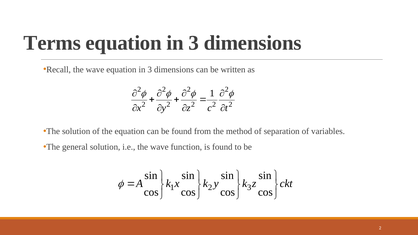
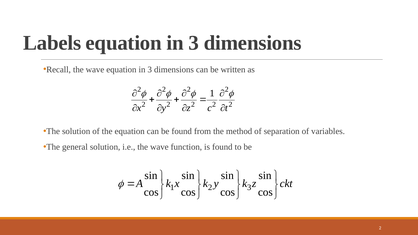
Terms: Terms -> Labels (52, 43)
